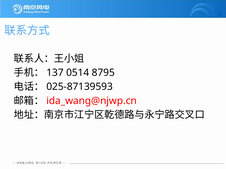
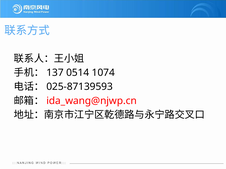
8795: 8795 -> 1074 (103, 73)
